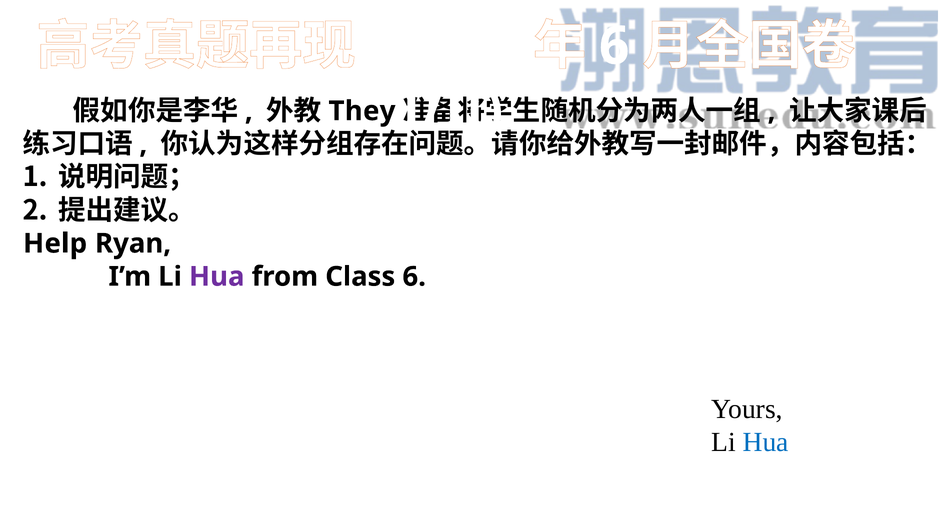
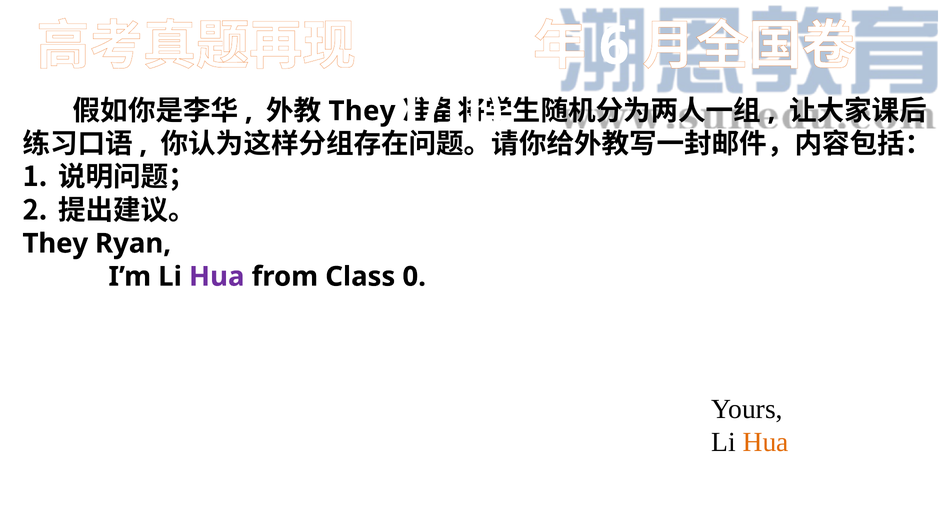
Help: Help -> They (55, 244)
Class 6: 6 -> 0 (414, 277)
Hua colour: blue -> orange (766, 442)
